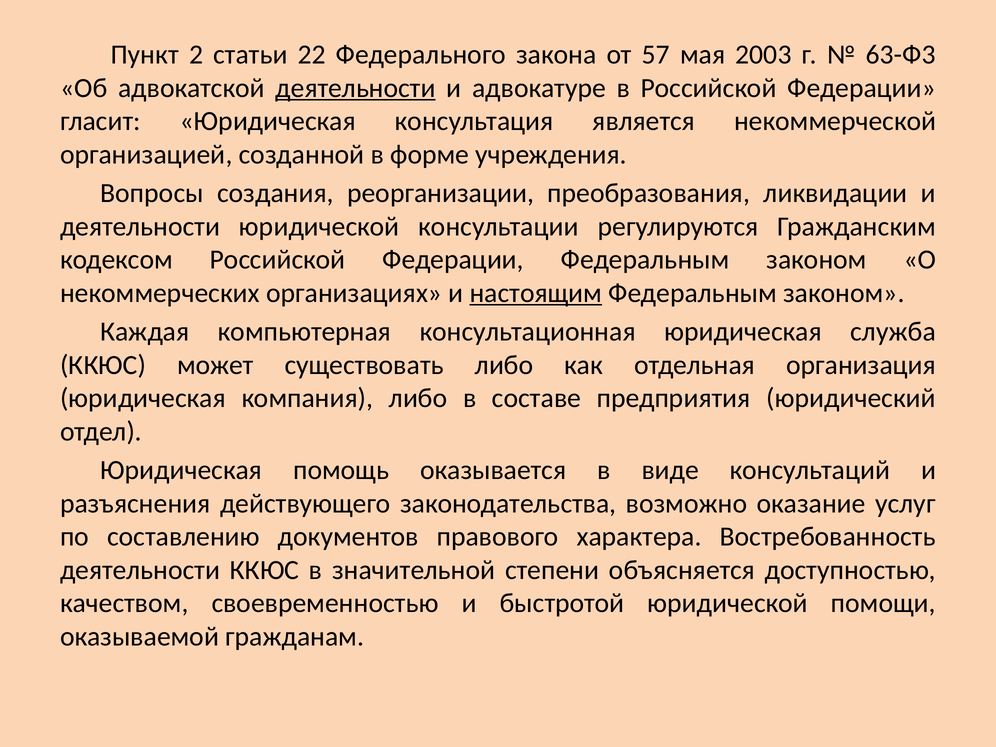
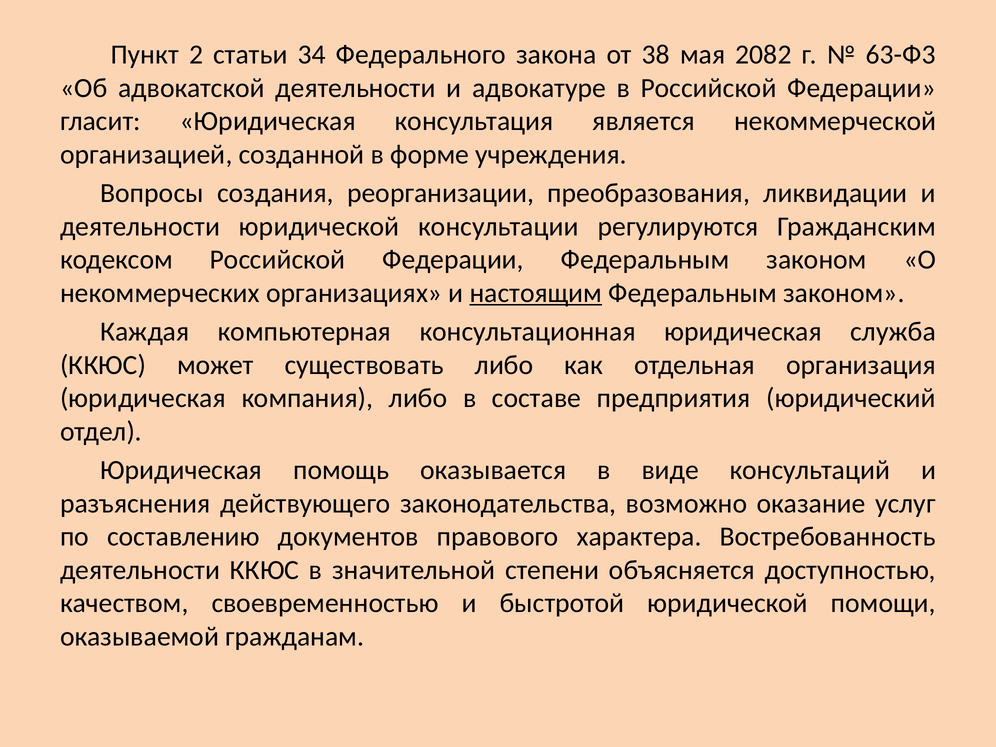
22: 22 -> 34 (312, 55)
57: 57 -> 38 (656, 55)
2003: 2003 -> 2082 (763, 55)
деятельности underline: present -> none (355, 88)
